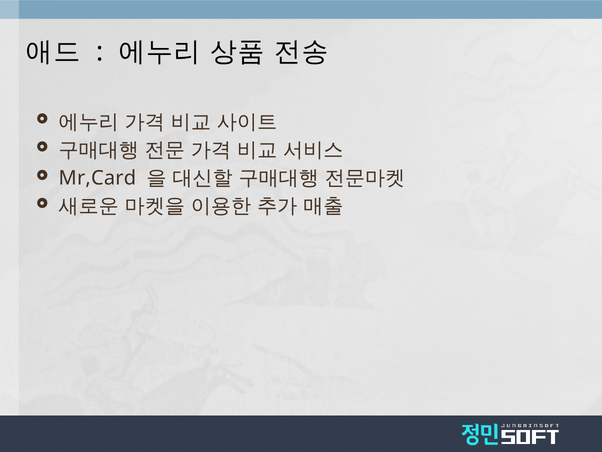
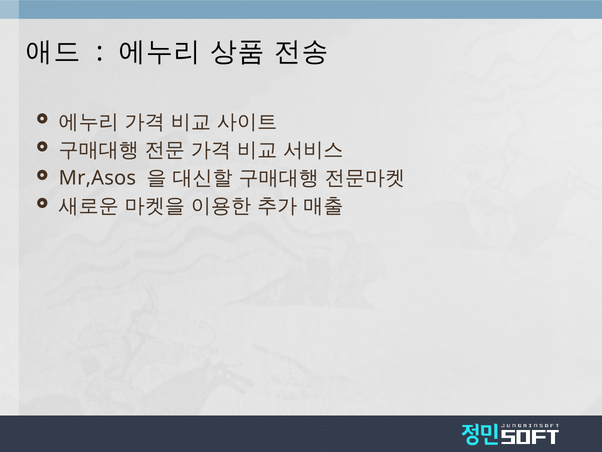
Mr,Card: Mr,Card -> Mr,Asos (97, 178)
